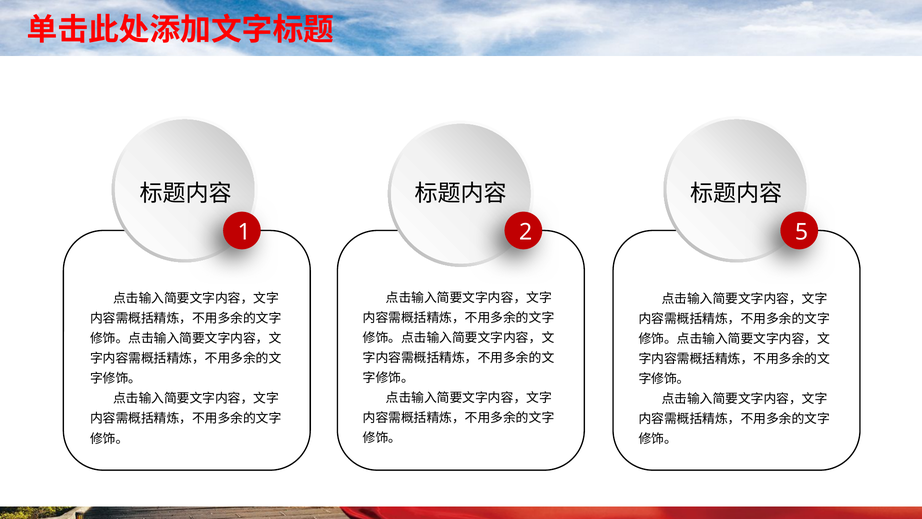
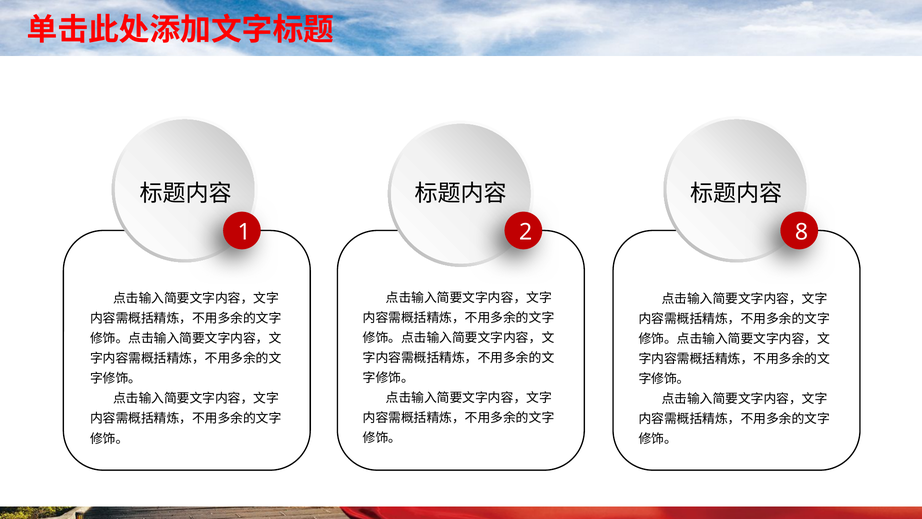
5: 5 -> 8 (802, 232)
